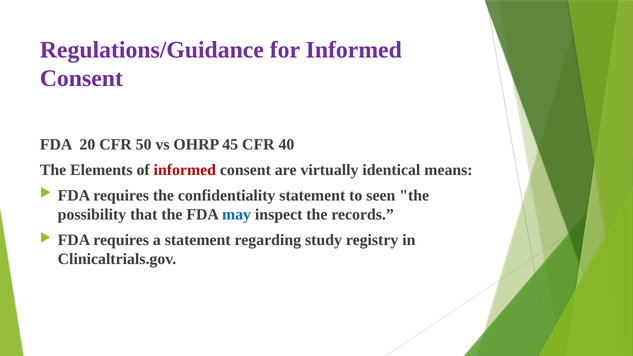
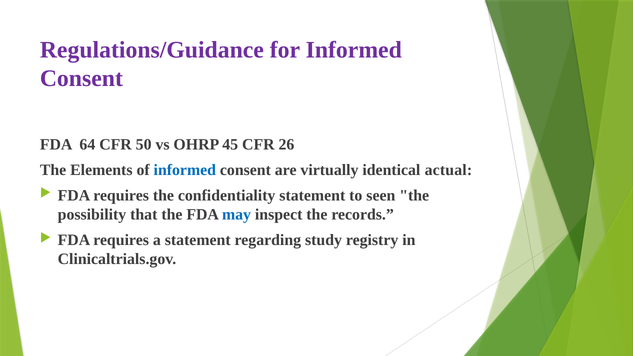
20: 20 -> 64 (87, 144)
40: 40 -> 26 (286, 144)
informed colour: red -> blue (185, 170)
means: means -> actual (448, 170)
